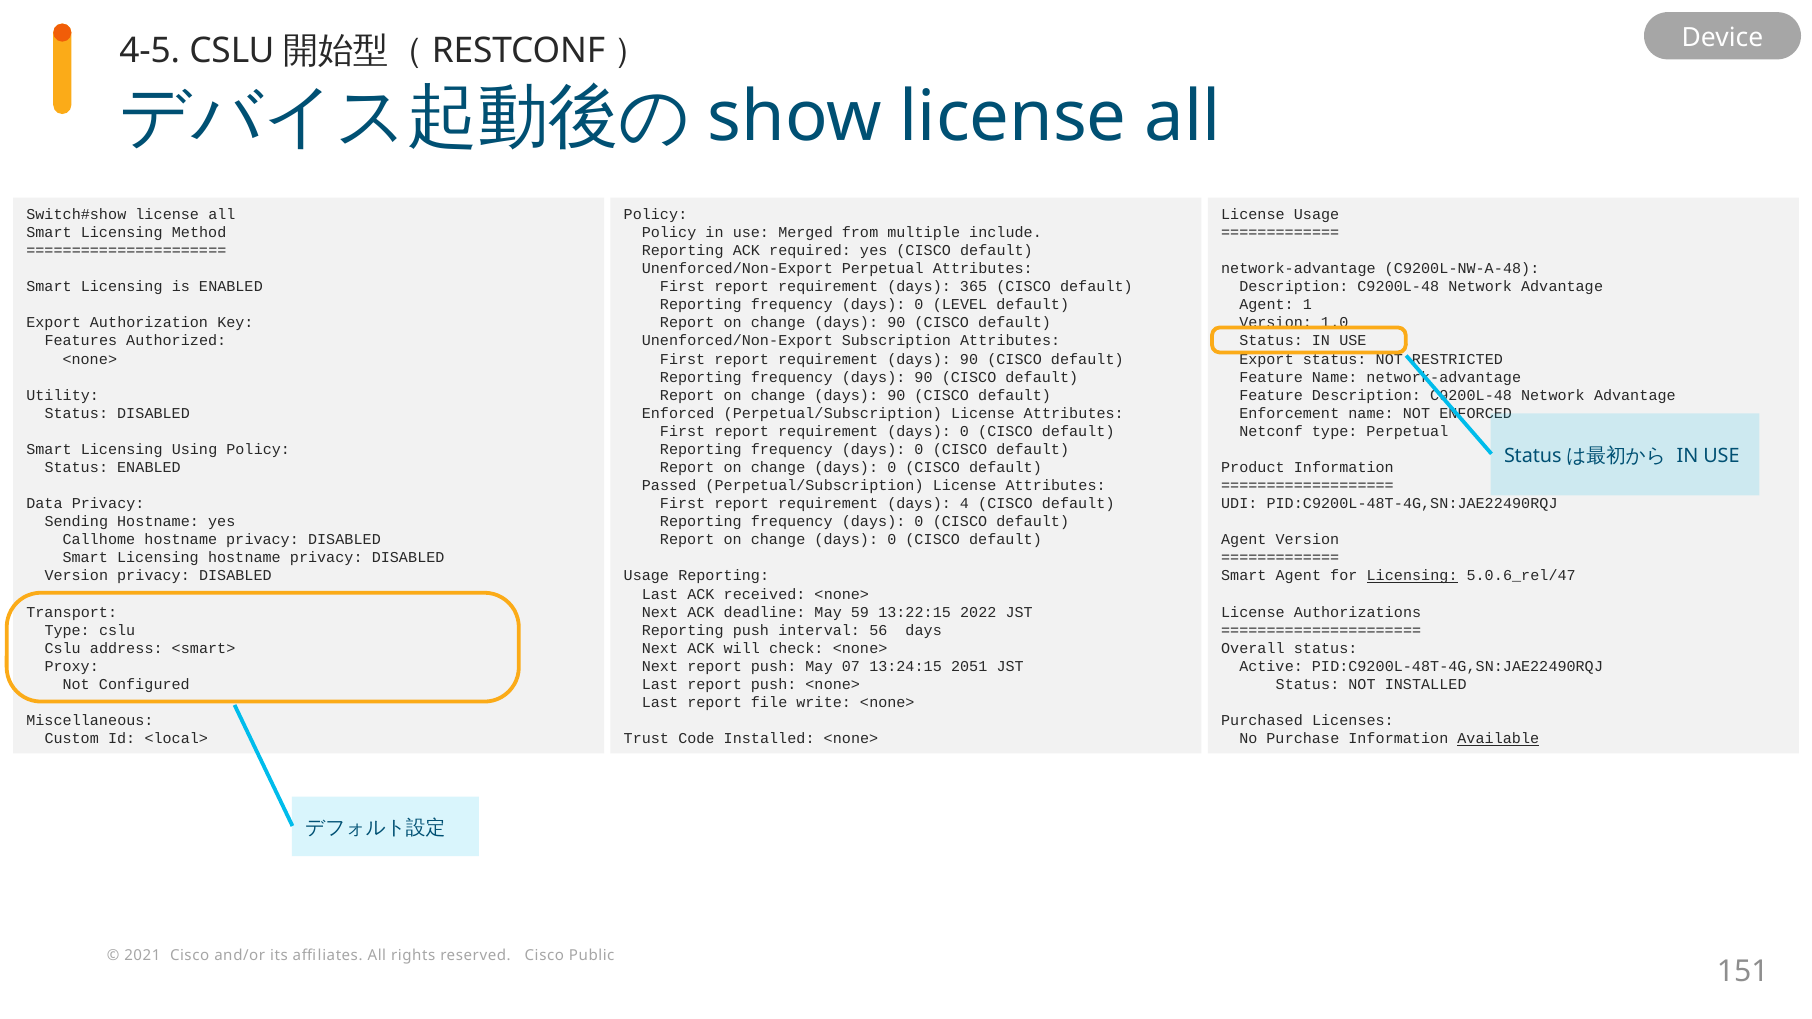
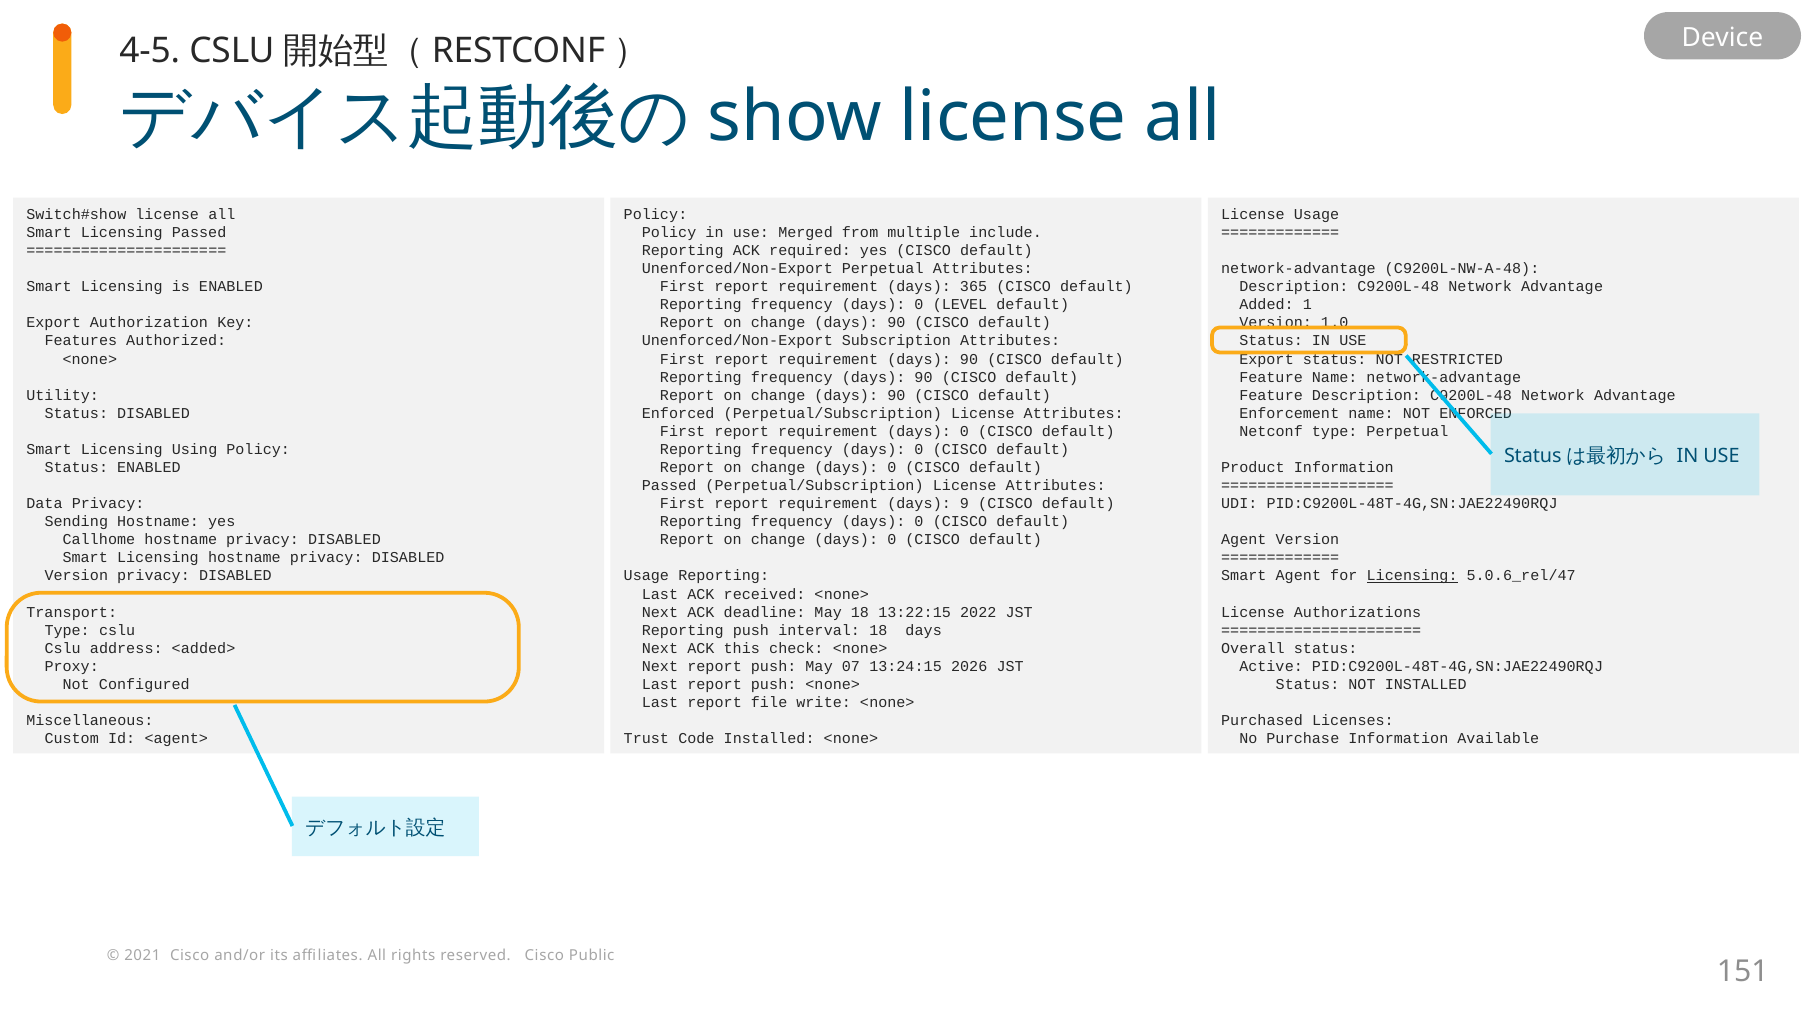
Licensing Method: Method -> Passed (199, 233)
Agent: Agent -> Added (1267, 305)
4: 4 -> 9 (964, 504)
May 59: 59 -> 18 (860, 612)
interval 56: 56 -> 18 (878, 630)
<smart>: <smart> -> <added> (204, 648)
will: will -> this (742, 648)
2051: 2051 -> 2026 (969, 667)
<local>: <local> -> <agent> (176, 739)
Available underline: present -> none (1498, 739)
